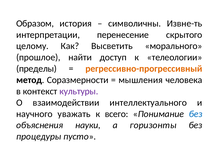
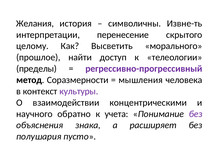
Образом: Образом -> Желания (35, 23)
регрессивно-прогрессивный colour: orange -> purple (144, 69)
интеллектуального: интеллектуального -> концентрическими (148, 103)
уважать: уважать -> обратно (74, 114)
всего: всего -> учета (117, 114)
без colour: blue -> purple (196, 114)
науки: науки -> знака (88, 125)
горизонты: горизонты -> расширяет (153, 125)
процедуры: процедуры -> полушария (39, 137)
